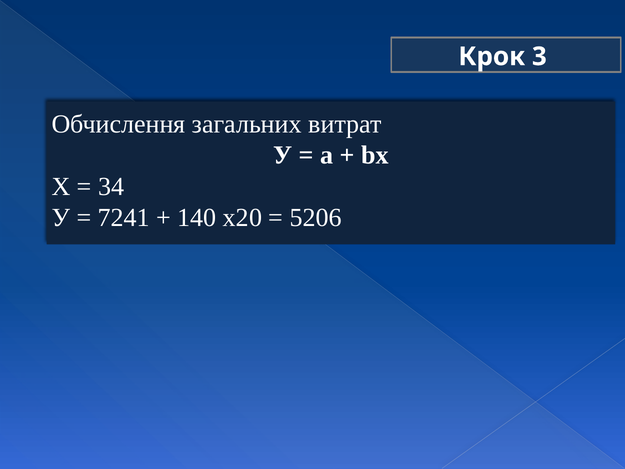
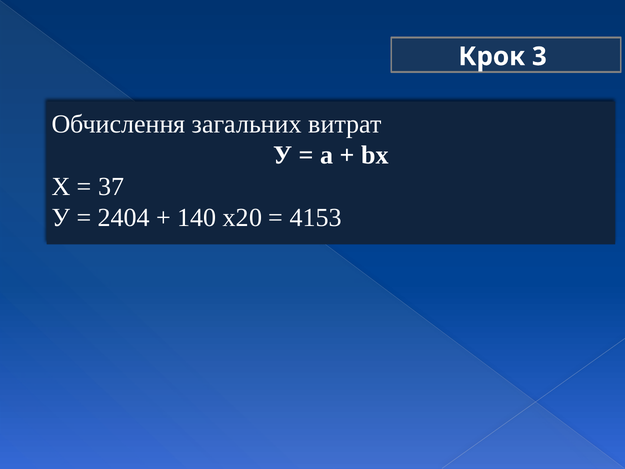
34: 34 -> 37 (111, 186)
7241: 7241 -> 2404 (124, 218)
5206: 5206 -> 4153 (316, 218)
